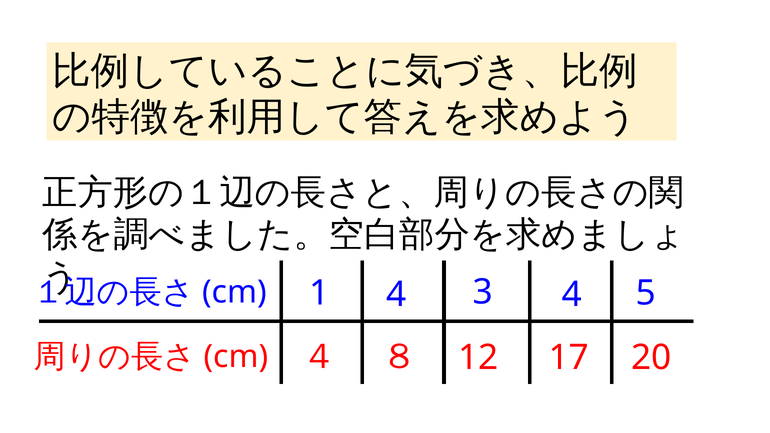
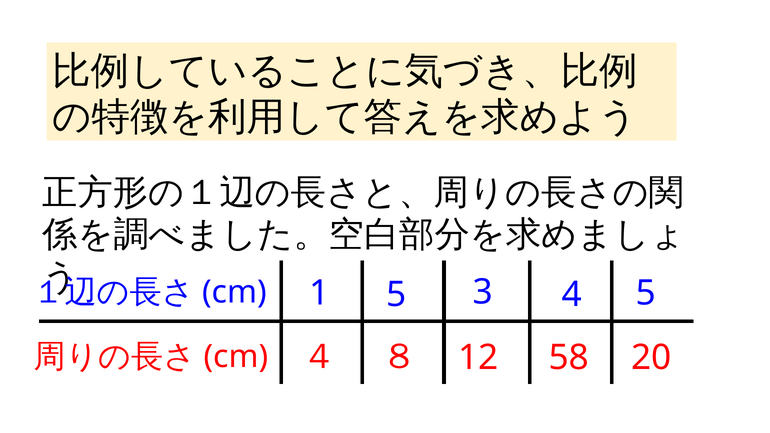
1 4: 4 -> 5 (397, 295)
17: 17 -> 58 (569, 358)
